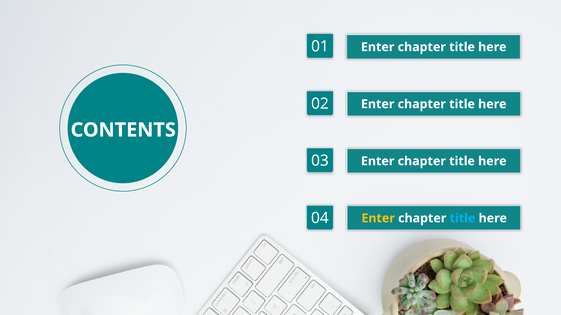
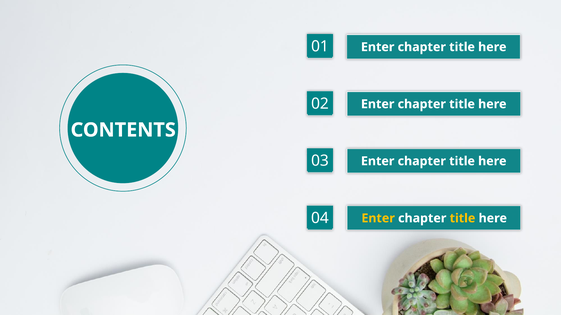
title colour: light blue -> yellow (462, 219)
